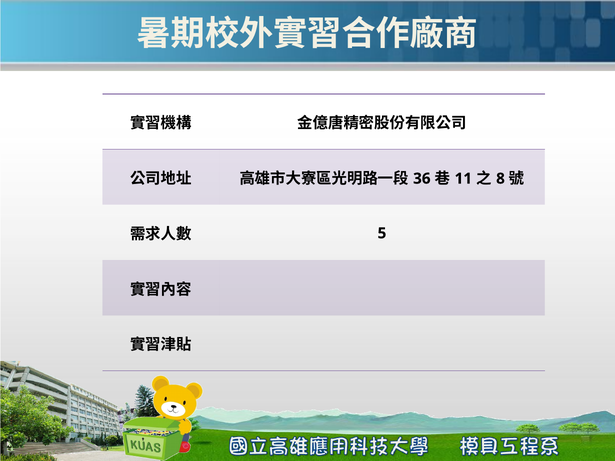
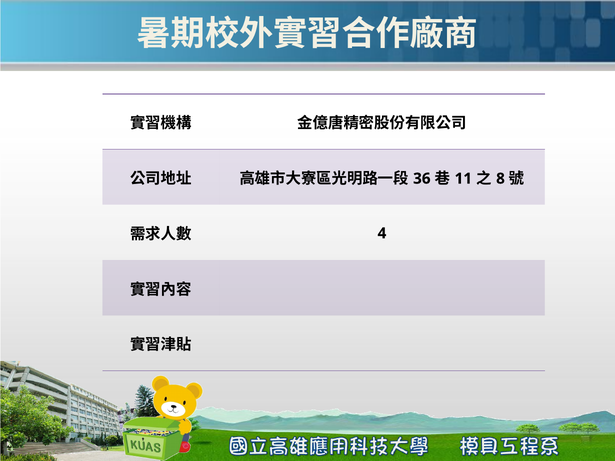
5: 5 -> 4 (382, 233)
